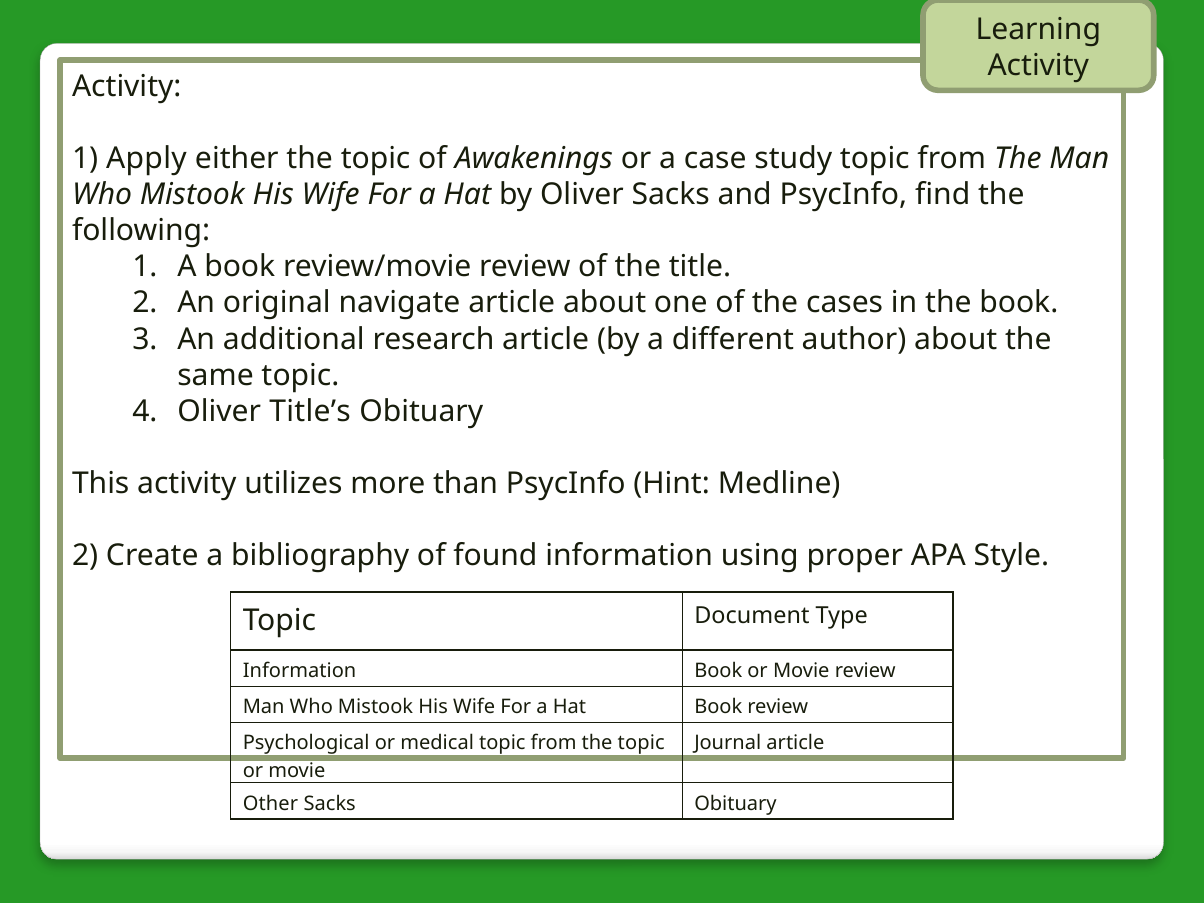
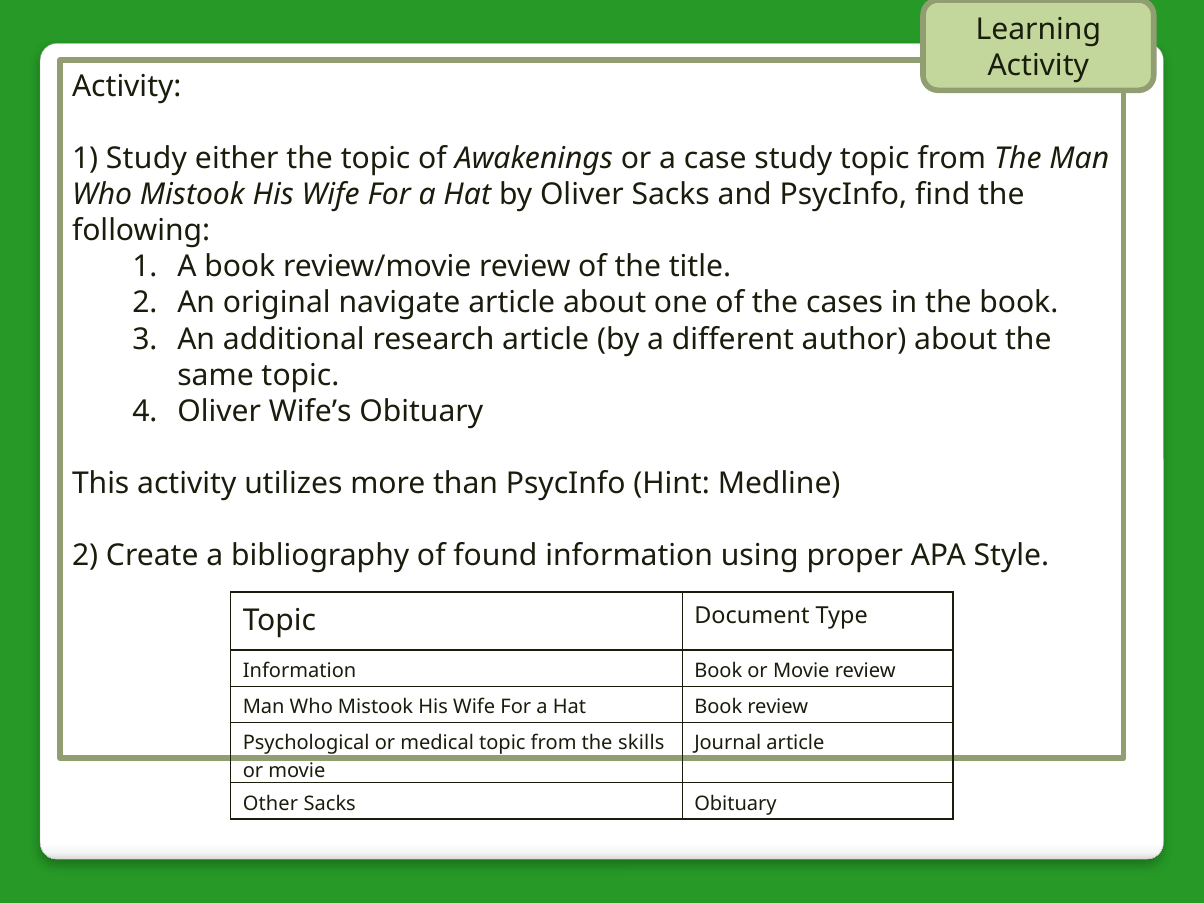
1 Apply: Apply -> Study (146, 158)
Title’s: Title’s -> Wife’s (310, 411)
from the topic: topic -> skills (641, 743)
